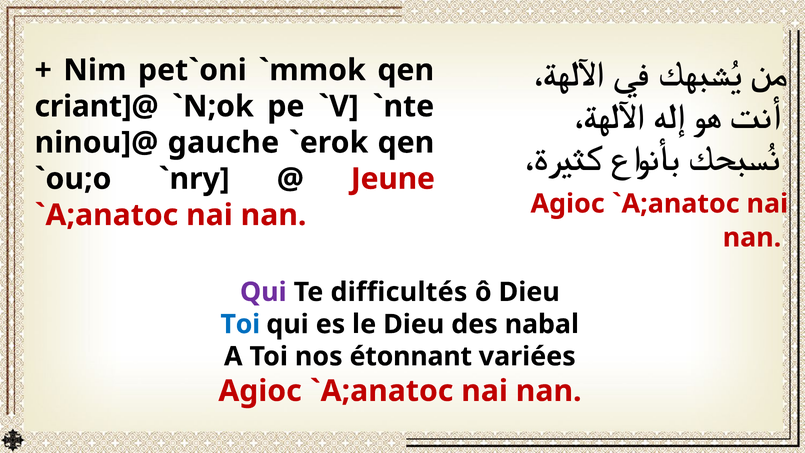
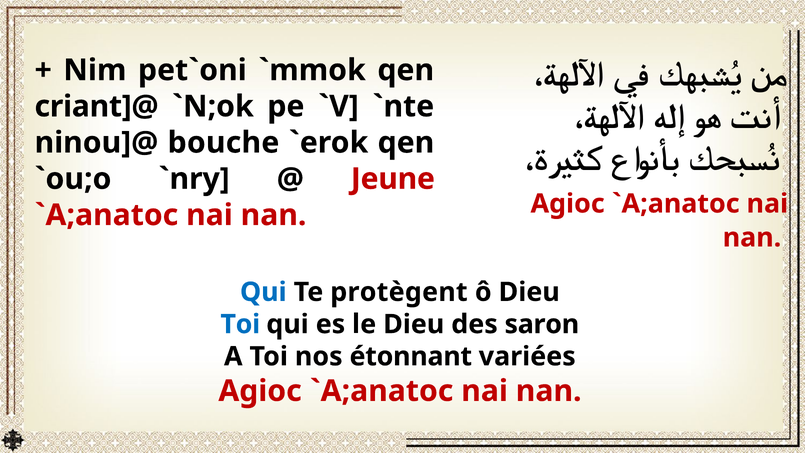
gauche: gauche -> bouche (223, 143)
Qui colour: purple -> blue (263, 292)
difficultés: difficultés -> protègent (399, 292)
nabal: nabal -> saron (542, 324)
